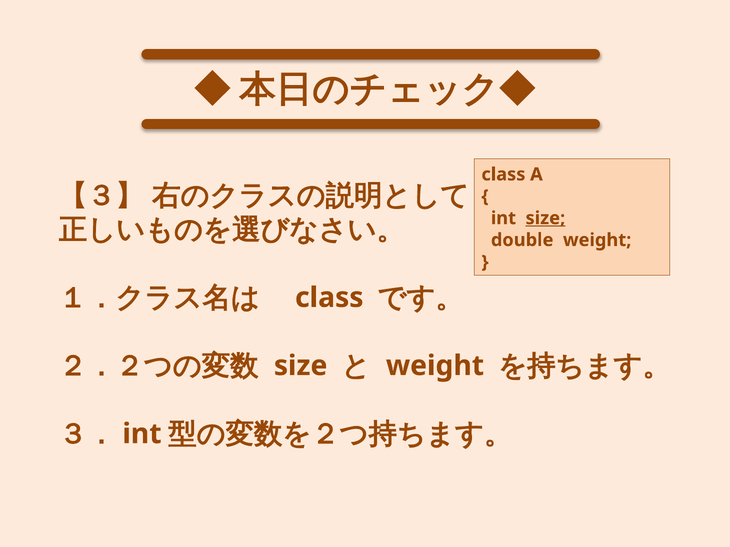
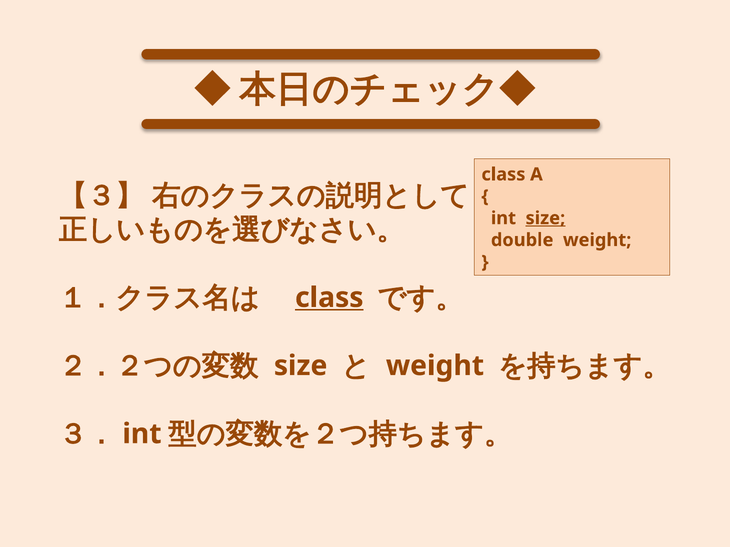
class underline: none -> present (329, 298)
